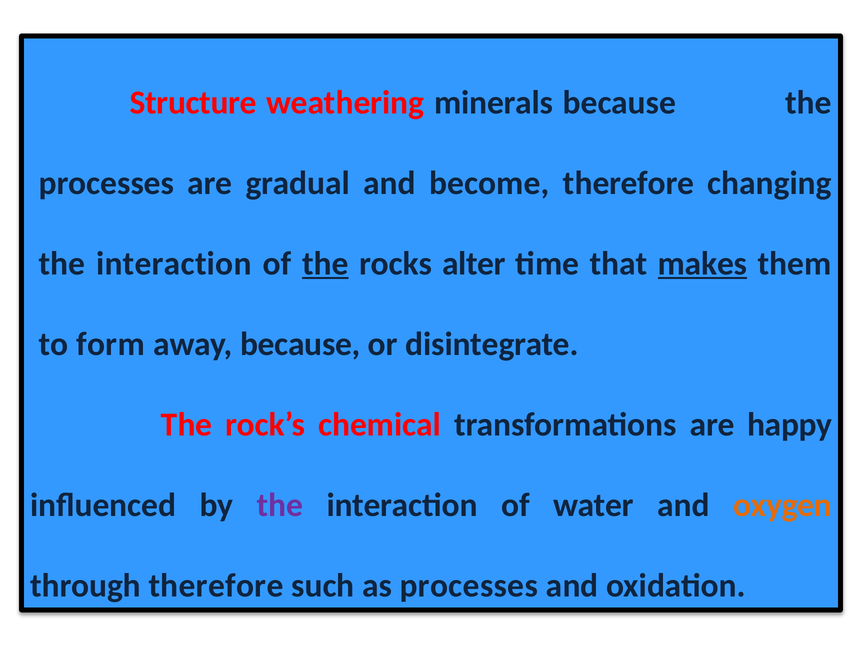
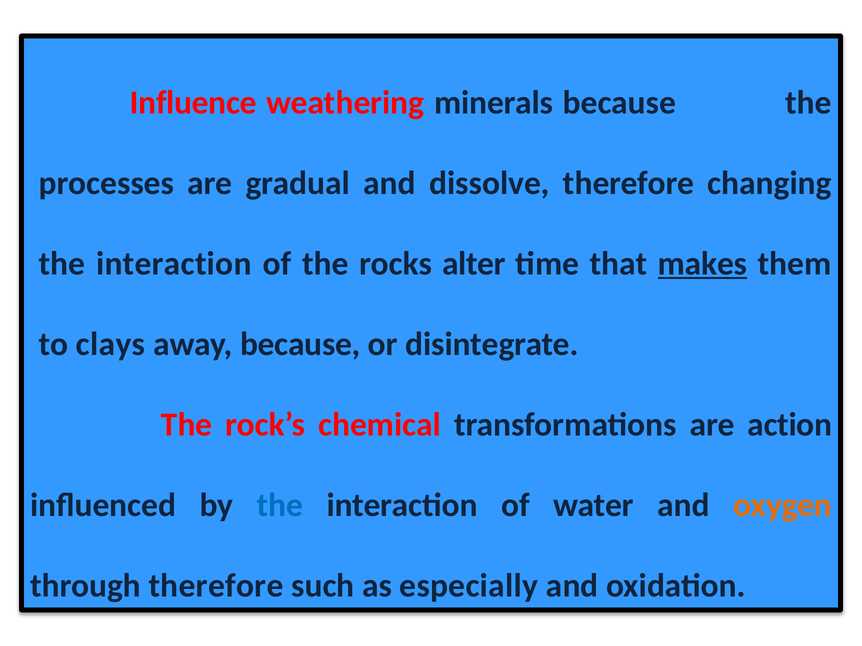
Structure: Structure -> Influence (193, 103)
become: become -> dissolve (489, 183)
the underline: present -> none (325, 264)
form: form -> clays (111, 344)
happy: happy -> action (790, 425)
the colour: purple -> blue (280, 505)
as processes: processes -> especially (469, 586)
